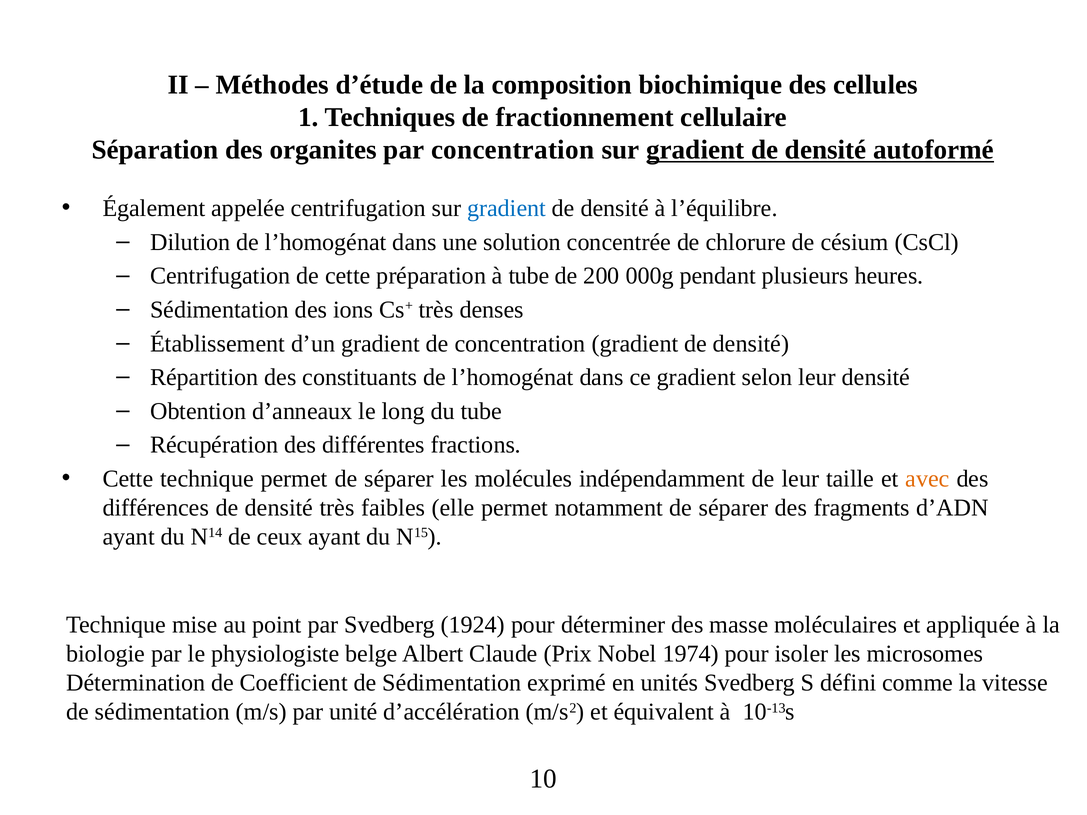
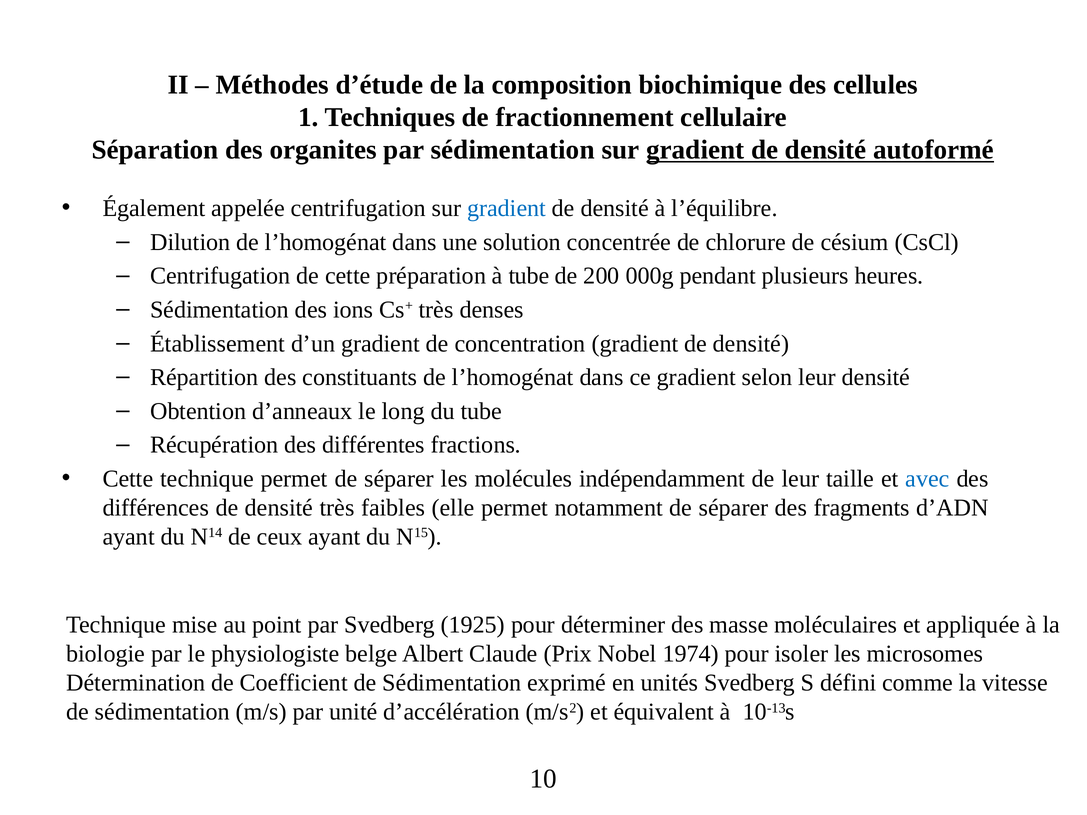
par concentration: concentration -> sédimentation (513, 150)
avec colour: orange -> blue (928, 479)
1924: 1924 -> 1925 (473, 625)
